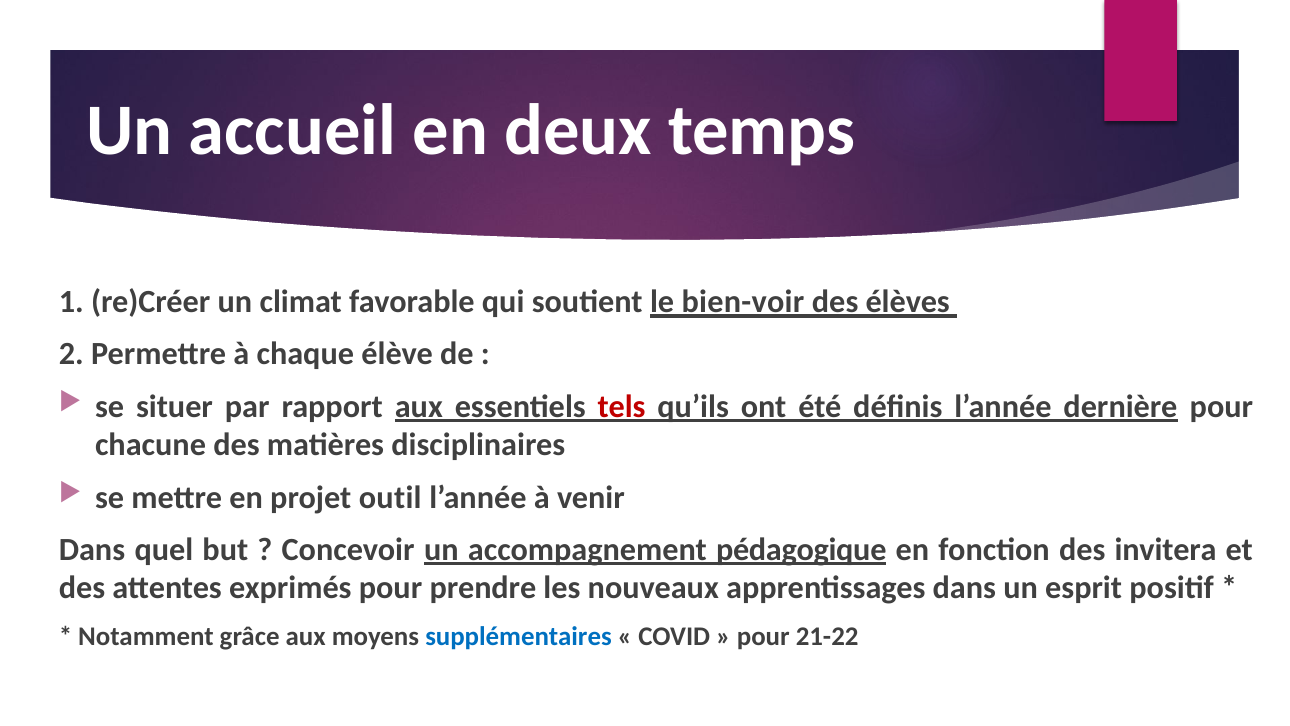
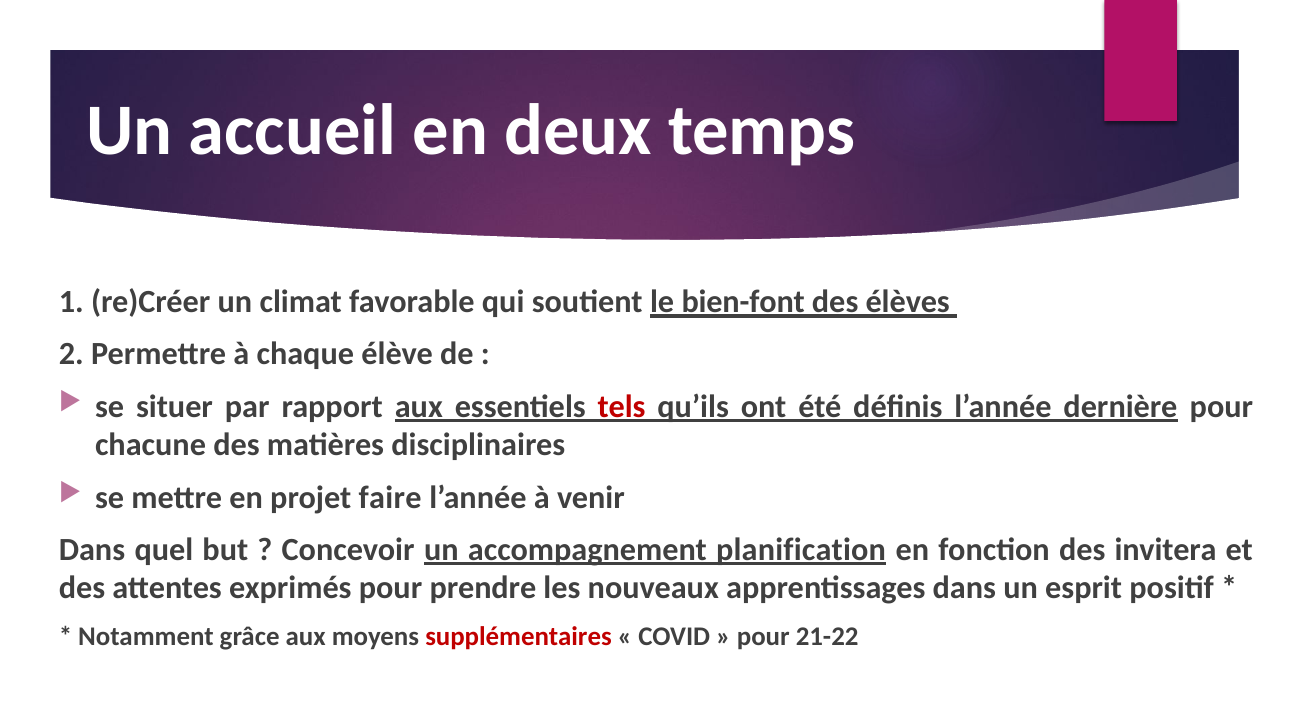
bien-voir: bien-voir -> bien-font (743, 302)
outil: outil -> faire (390, 497)
pédagogique: pédagogique -> planification (801, 549)
supplémentaires colour: blue -> red (518, 637)
